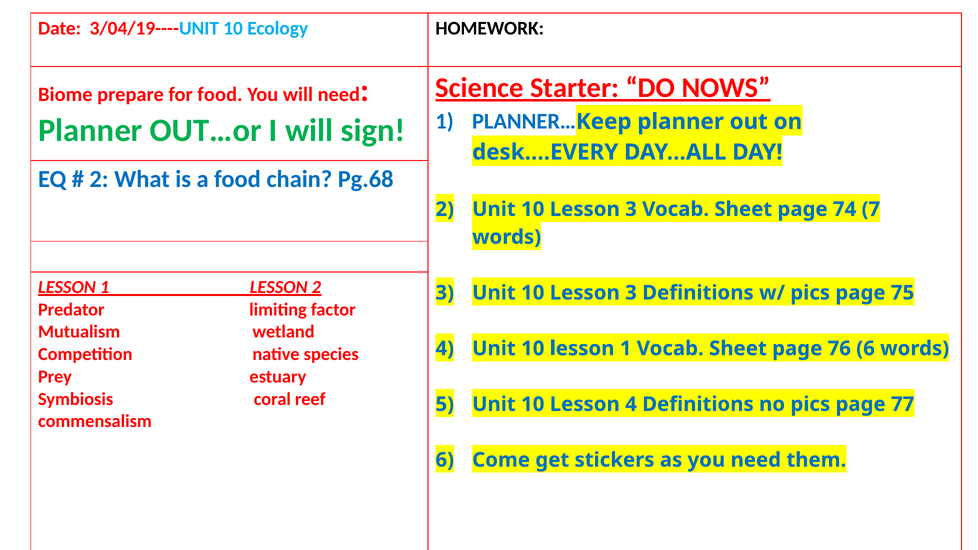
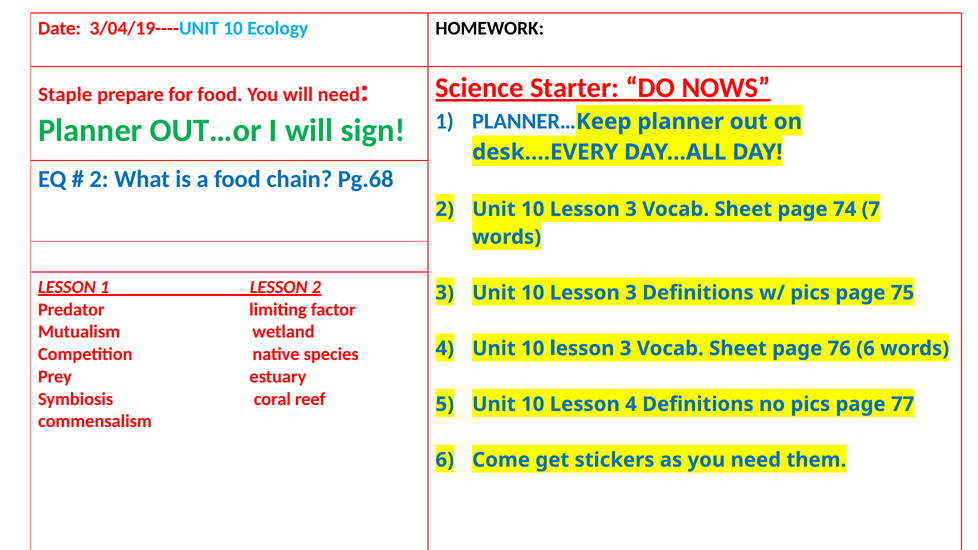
Biome: Biome -> Staple (65, 95)
1: 1 -> 3 (626, 349)
